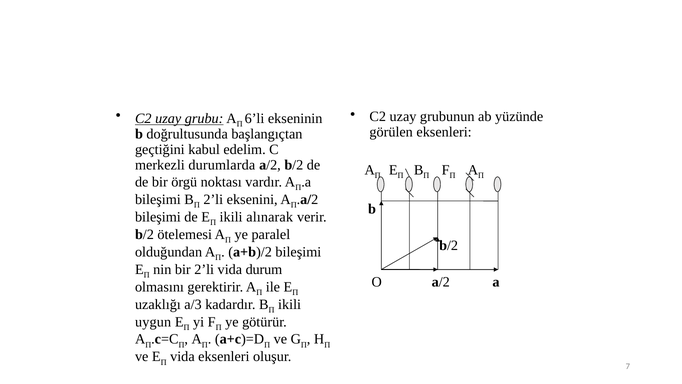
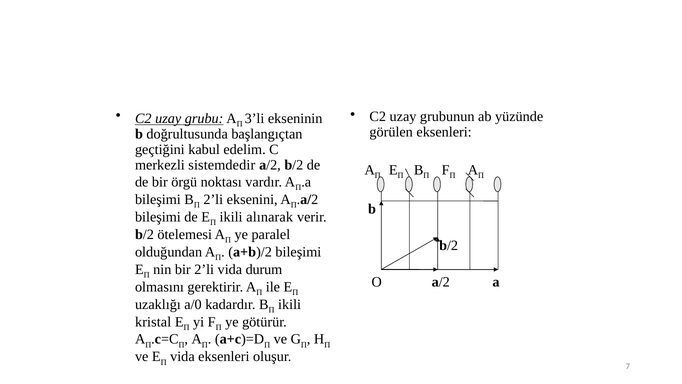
6’li: 6’li -> 3’li (255, 118)
durumlarda: durumlarda -> sistemdedir (222, 165)
a/3: a/3 -> a/0 (193, 304)
uygun: uygun -> kristal (153, 321)
